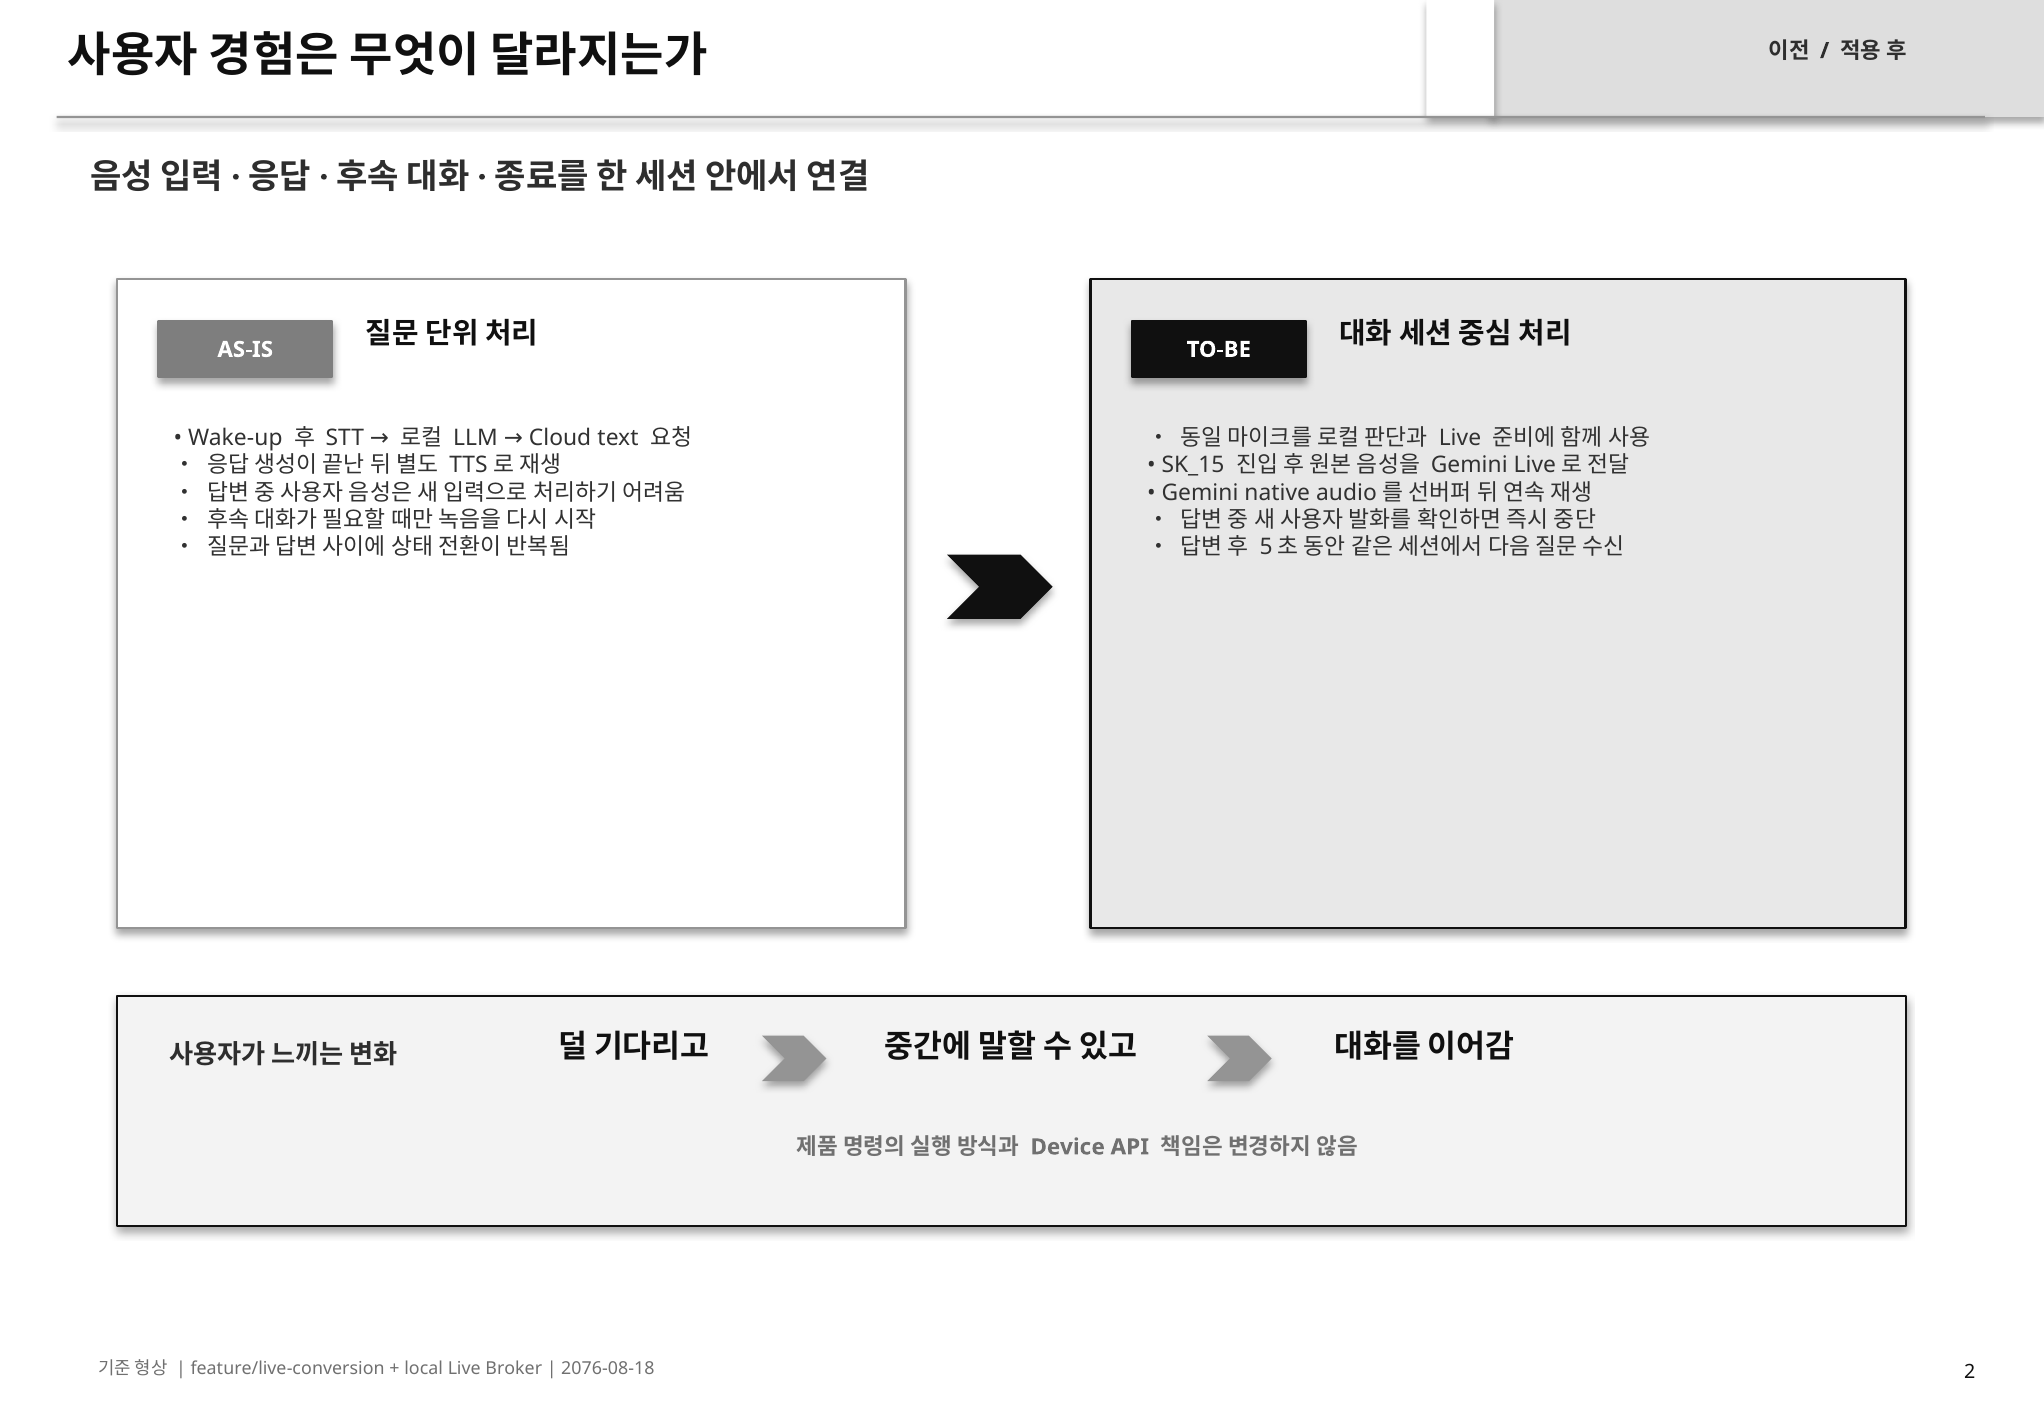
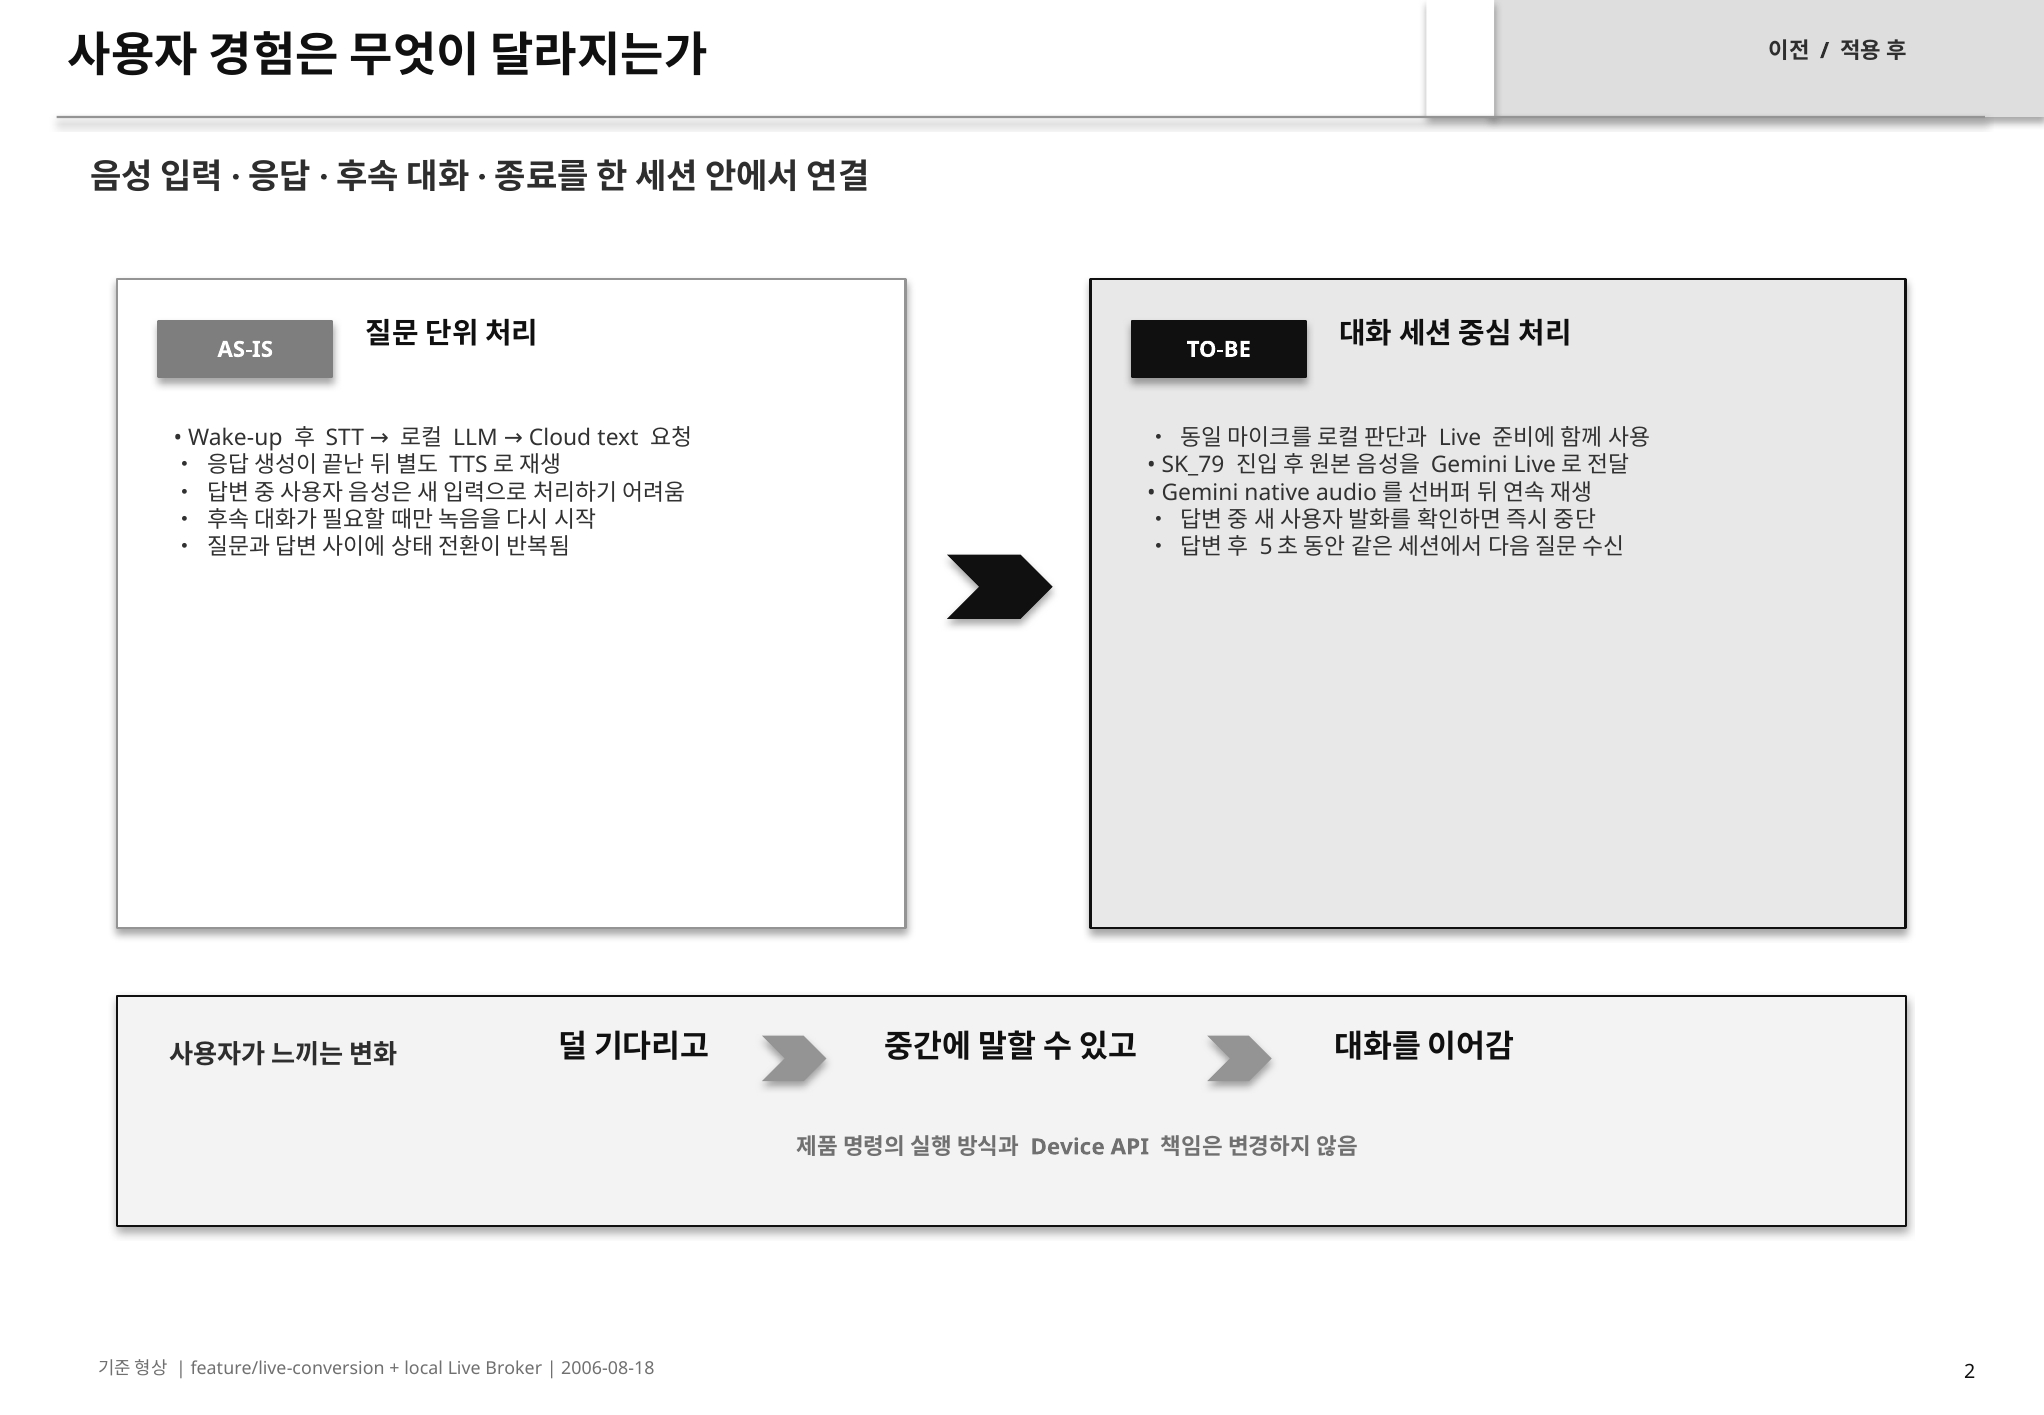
SK_15: SK_15 -> SK_79 (1193, 465)
2076-08-18: 2076-08-18 -> 2006-08-18 (608, 1368)
